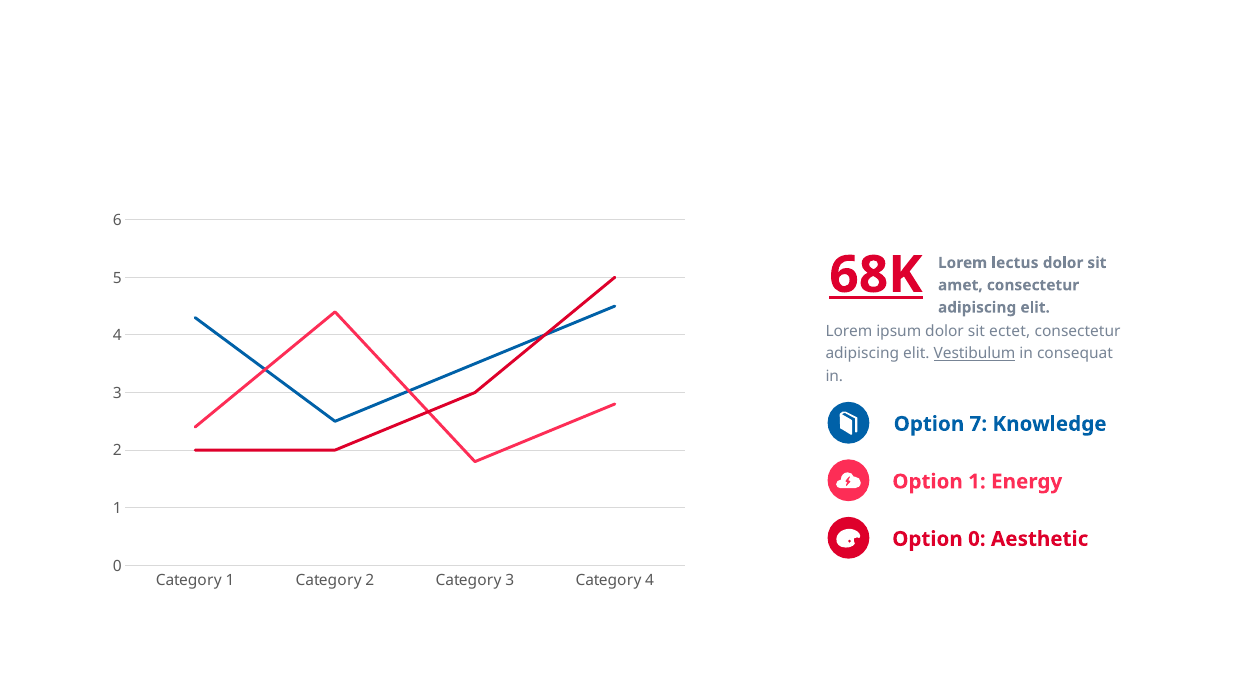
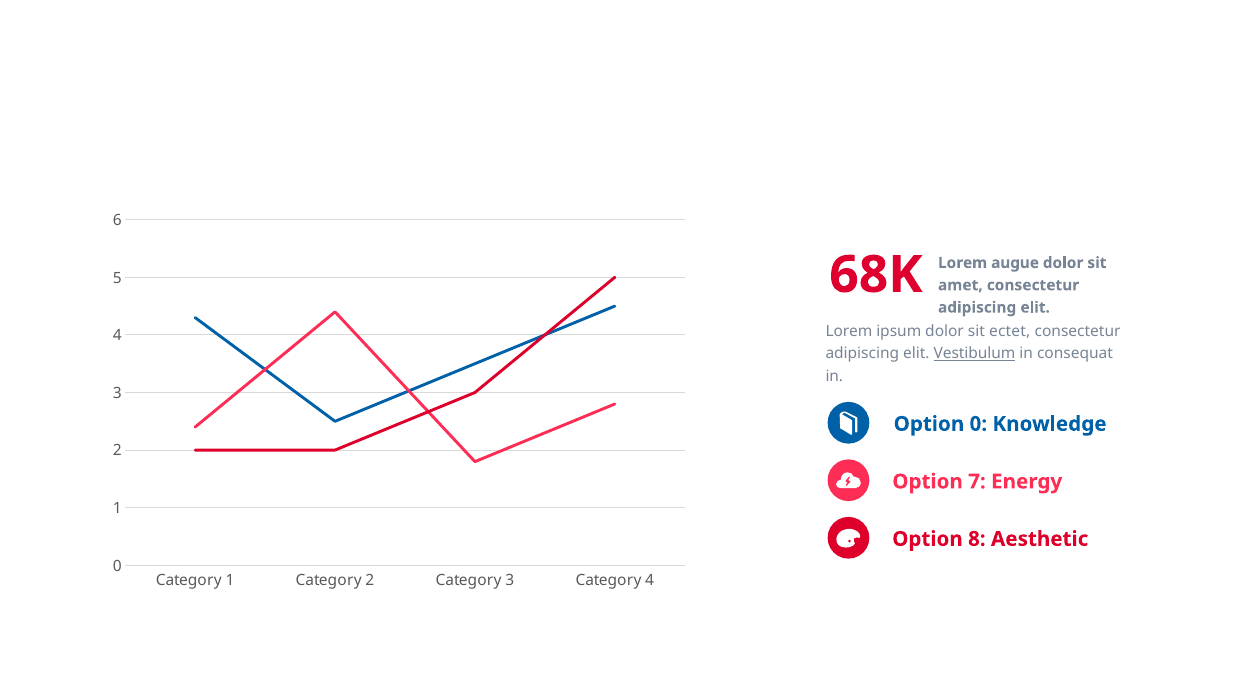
lectus: lectus -> augue (1015, 263)
68K underline: present -> none (876, 275)
Option 7: 7 -> 0 (978, 424)
Option 1: 1 -> 7 (977, 482)
Option 0: 0 -> 8 (977, 539)
